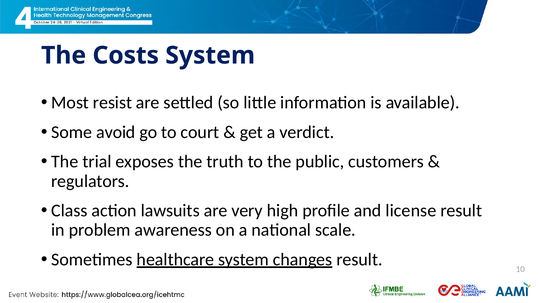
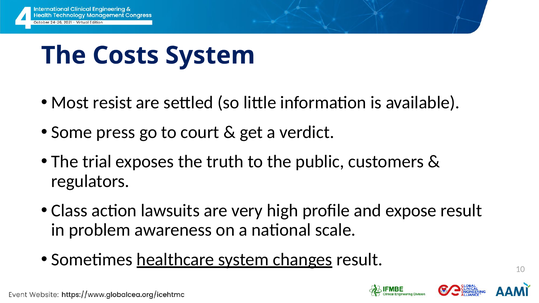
avoid: avoid -> press (116, 132)
license: license -> expose (411, 211)
